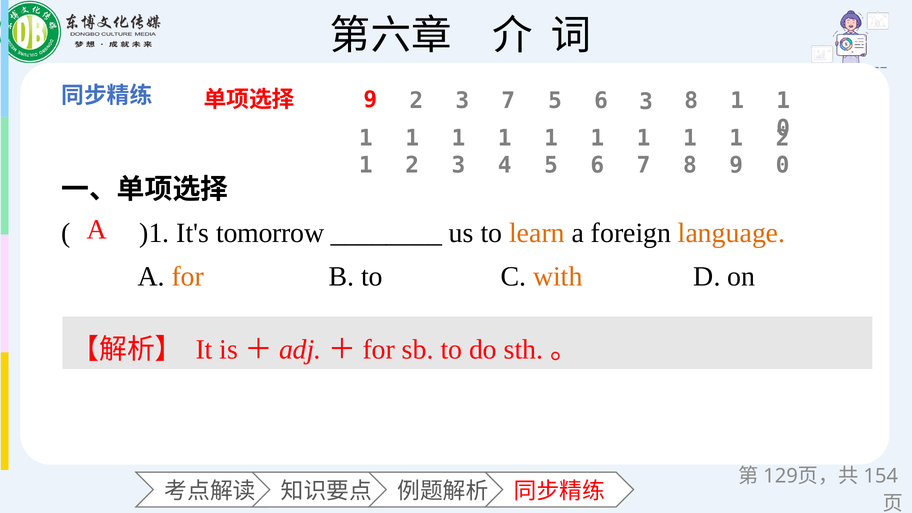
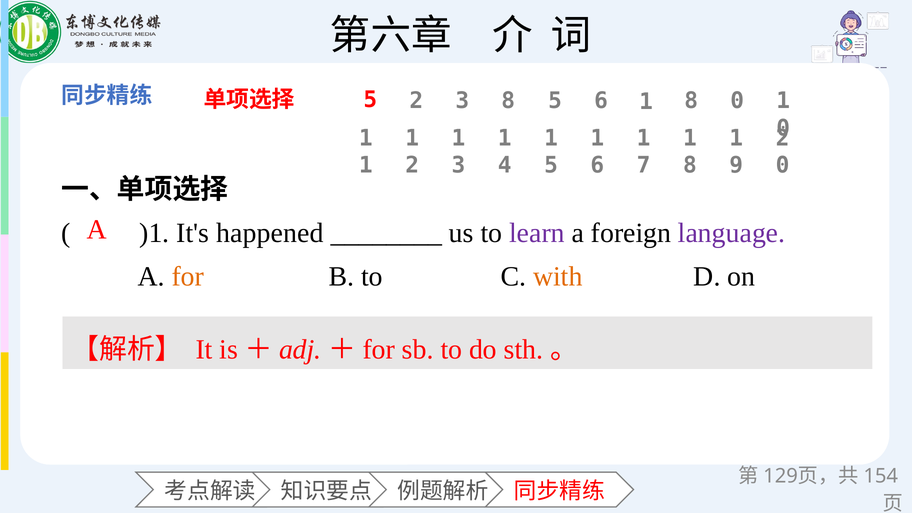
9: 9 -> 5 (370, 100)
3 7: 7 -> 8 (508, 101)
5 6 3: 3 -> 1 (646, 102)
1: 1 -> 0 (737, 101)
tomorrow: tomorrow -> happened (270, 233)
learn colour: orange -> purple (537, 233)
language colour: orange -> purple (732, 233)
